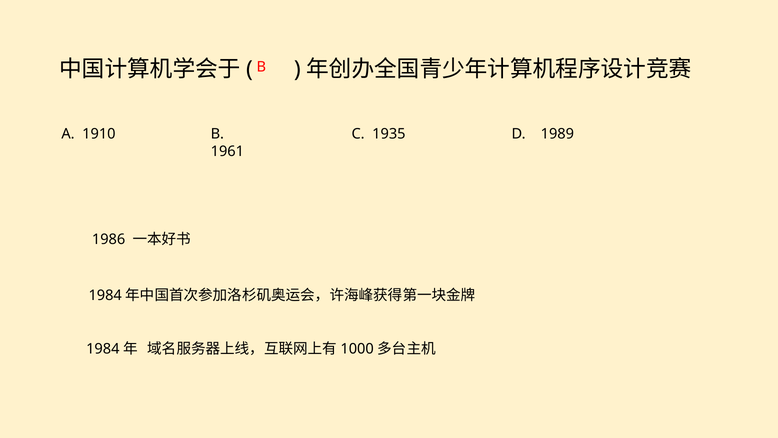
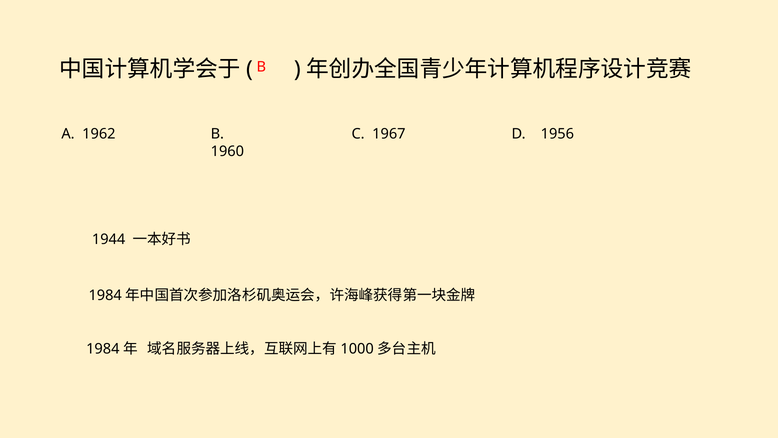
1935: 1935 -> 1967 (389, 134)
1989: 1989 -> 1956 (557, 134)
1910: 1910 -> 1962 (99, 134)
1961: 1961 -> 1960 (227, 151)
1986: 1986 -> 1944 (109, 239)
